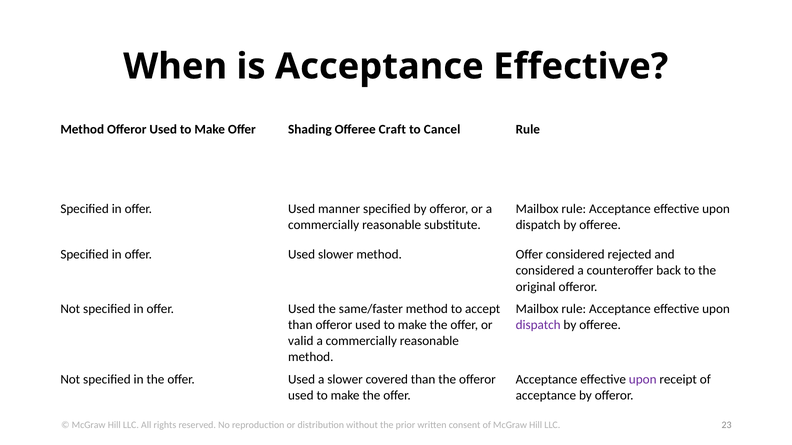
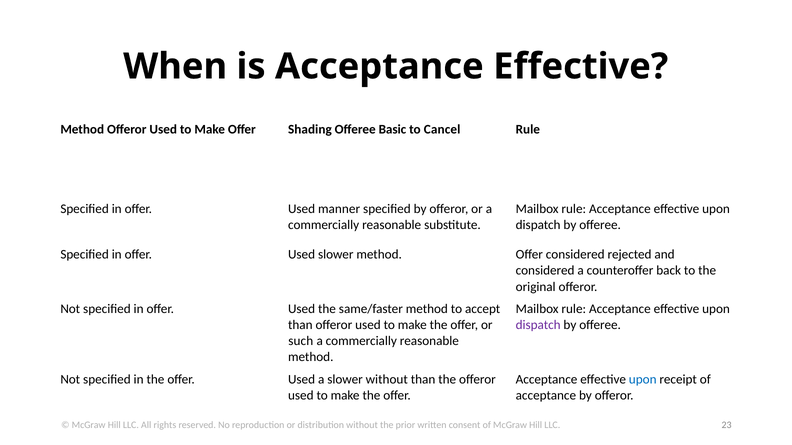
Craft: Craft -> Basic (392, 130)
valid: valid -> such (301, 341)
slower covered: covered -> without (387, 380)
upon colour: purple -> blue (643, 380)
